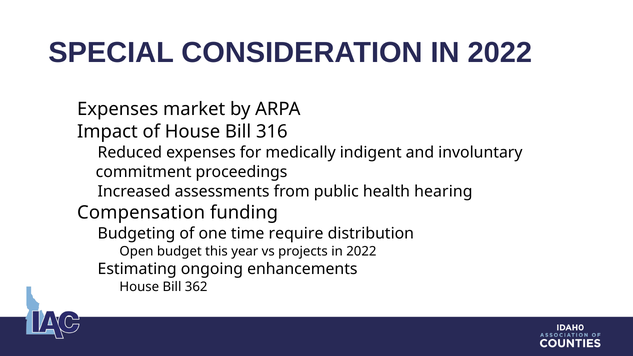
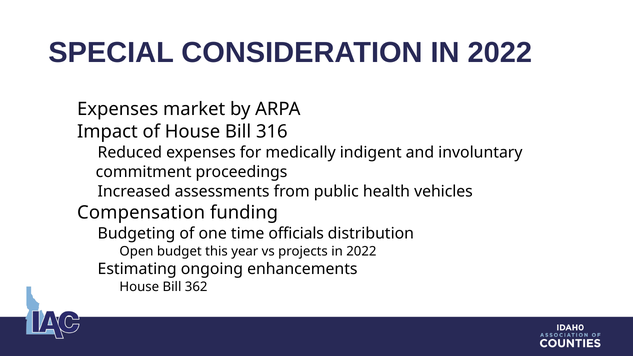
hearing: hearing -> vehicles (443, 192)
require: require -> officials (296, 234)
